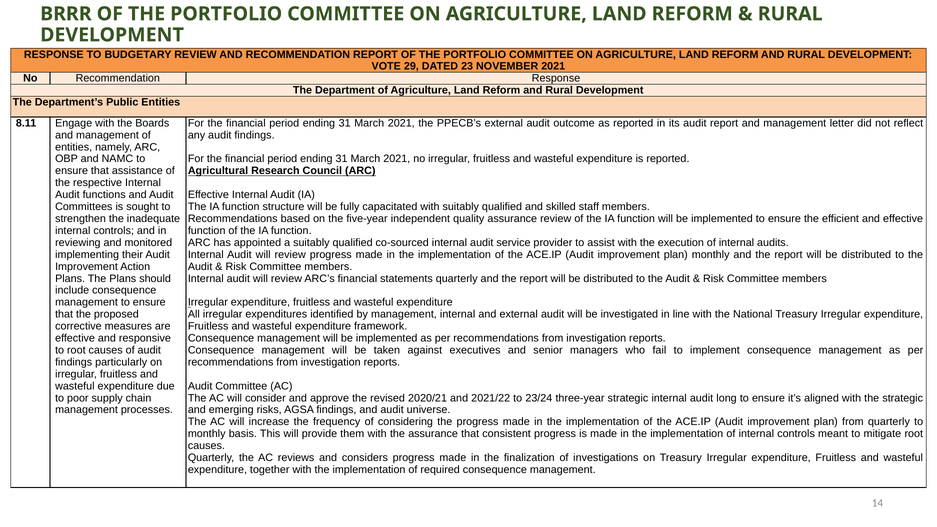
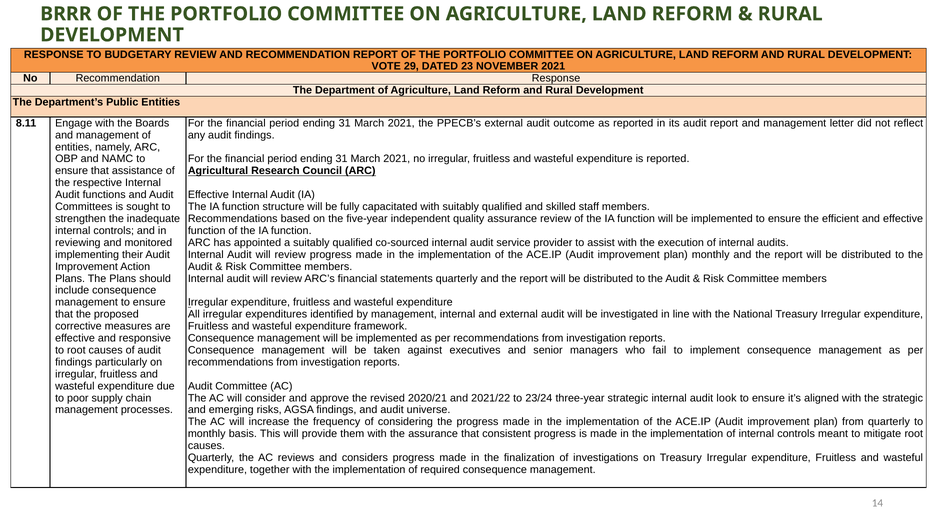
long: long -> look (726, 398)
